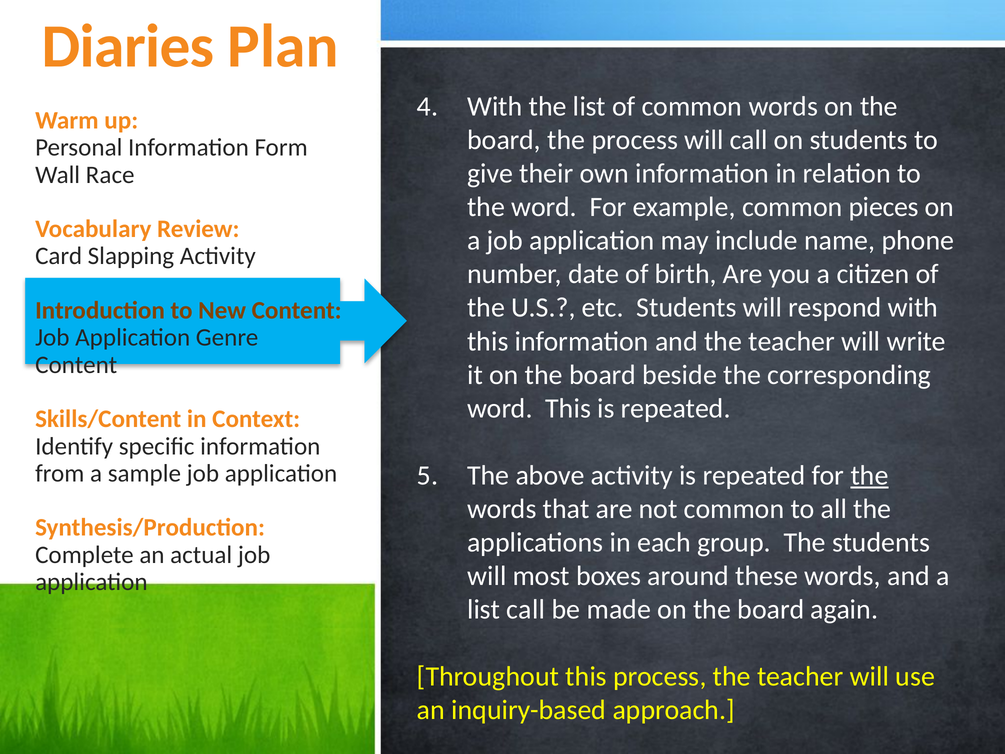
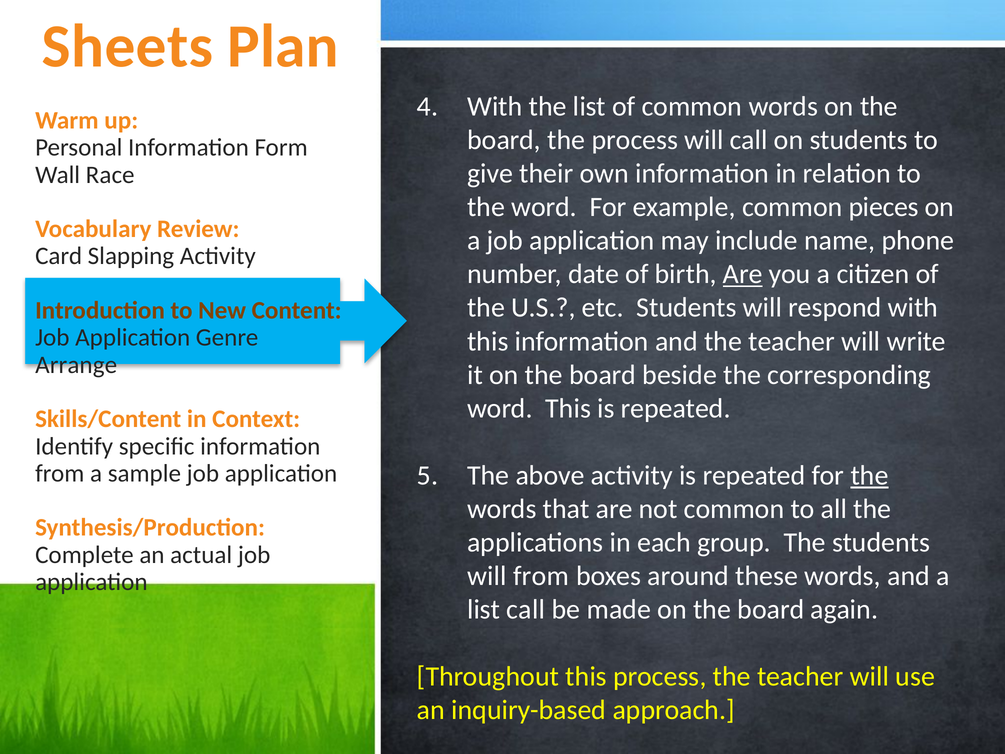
Diaries: Diaries -> Sheets (128, 47)
Are underline: none -> present (743, 274)
Content: Content -> Arrange (76, 365)
will most: most -> from (541, 576)
